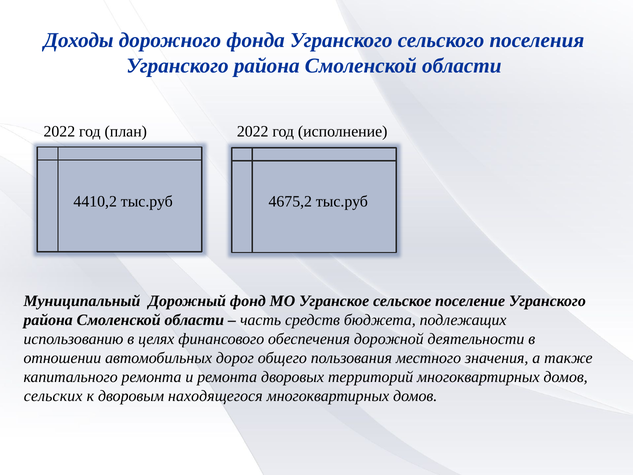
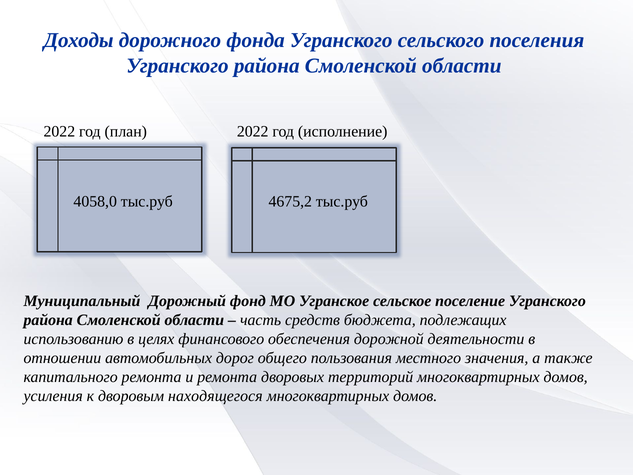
4410,2: 4410,2 -> 4058,0 (95, 201)
сельских: сельских -> усиления (53, 396)
